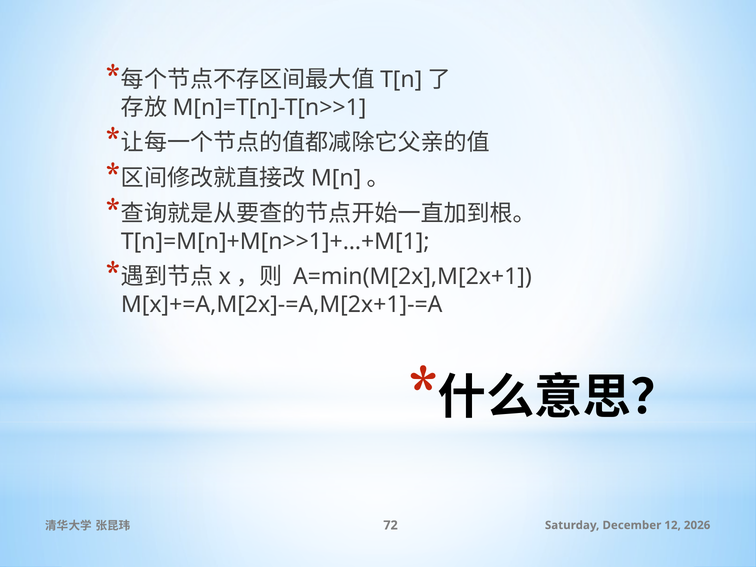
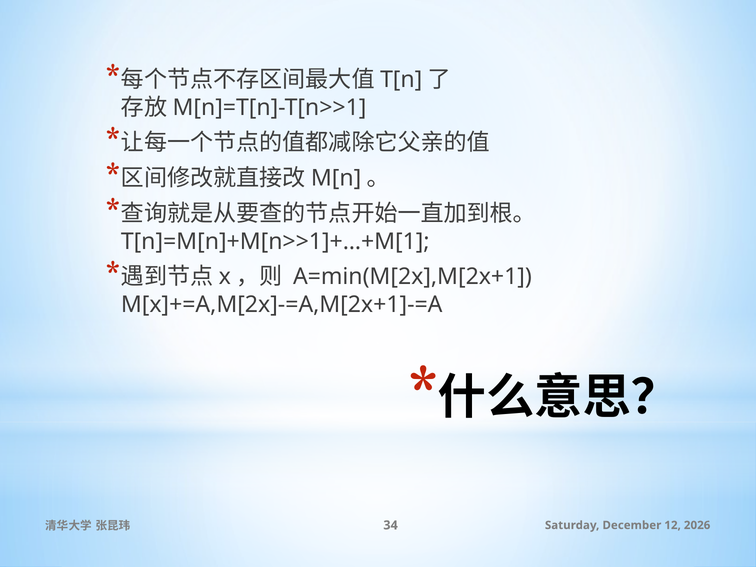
72: 72 -> 34 (391, 525)
